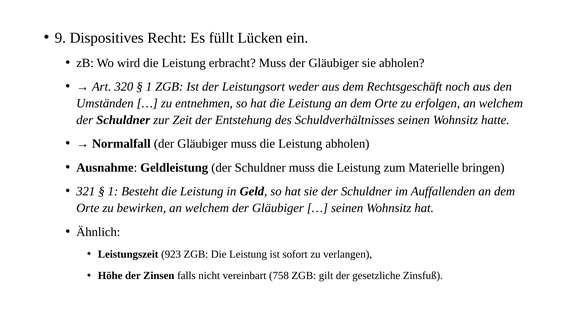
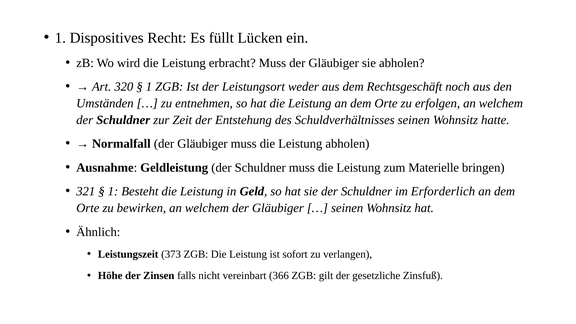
9: 9 -> 1 (60, 38)
Auffallenden: Auffallenden -> Erforderlich (443, 191)
923: 923 -> 373 (171, 254)
758: 758 -> 366 (279, 276)
